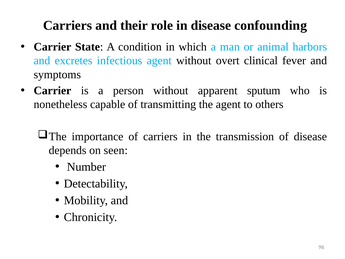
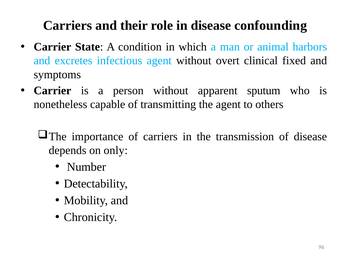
fever: fever -> fixed (294, 61)
seen: seen -> only (116, 150)
